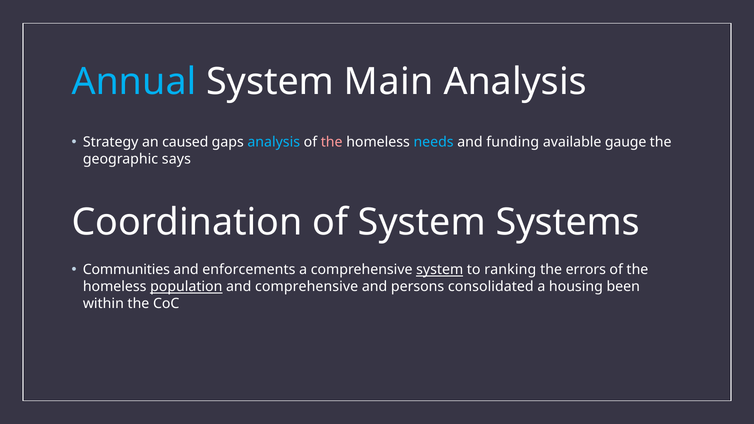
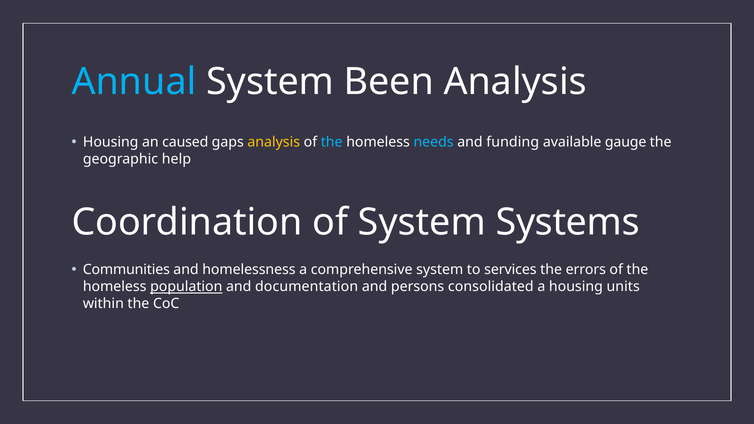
Main: Main -> Been (389, 82)
Strategy: Strategy -> Housing (111, 142)
analysis colour: light blue -> yellow (274, 142)
the colour: pink -> light blue (332, 142)
says: says -> help (176, 159)
enforcements: enforcements -> homelessness (249, 270)
system underline: present -> none (440, 270)
ranking: ranking -> services (510, 270)
and comprehensive: comprehensive -> documentation (307, 287)
been: been -> units (623, 287)
